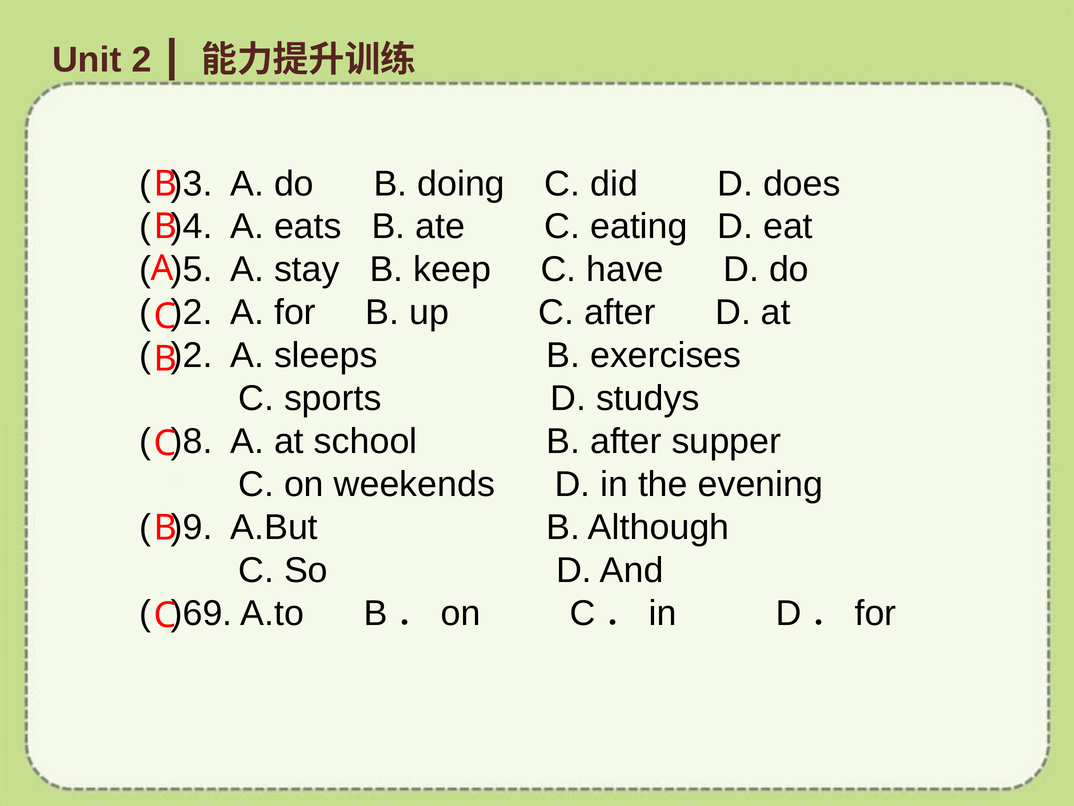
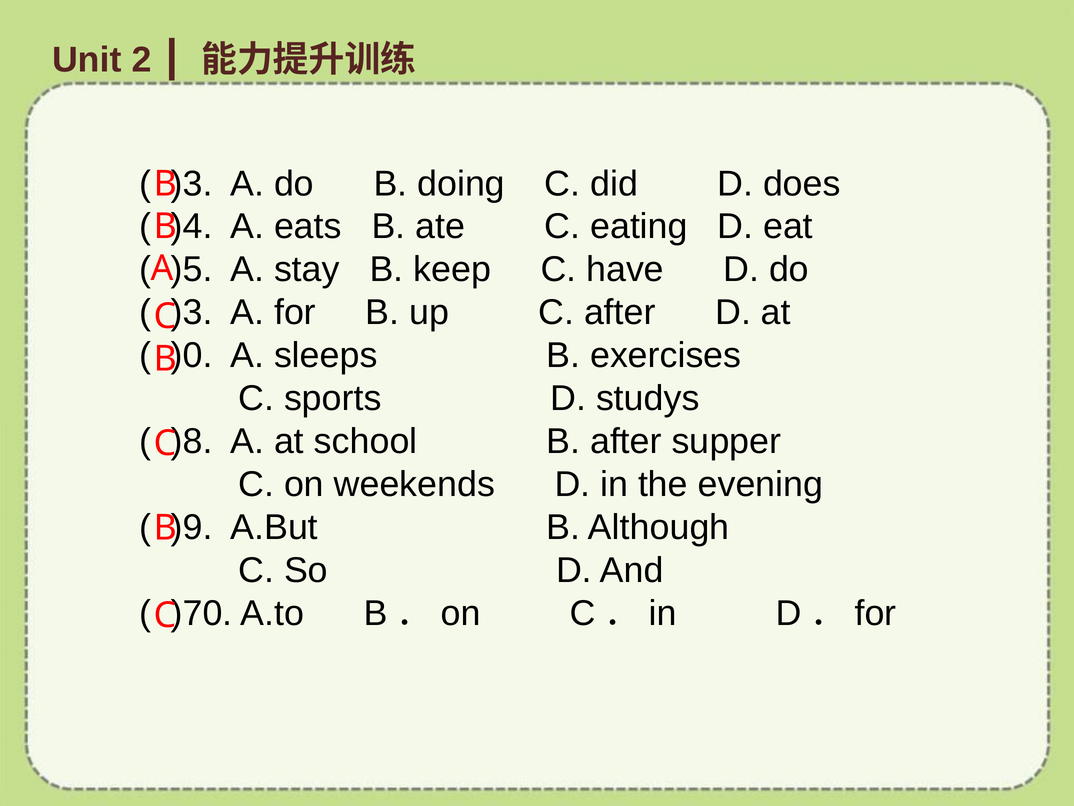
)2: )2 -> )3 (192, 312)
)2: )2 -> )0 (192, 355)
)69: )69 -> )70 (202, 613)
